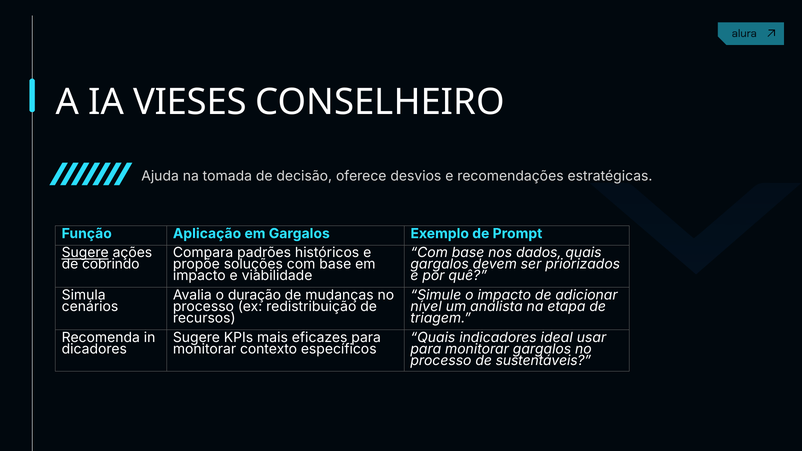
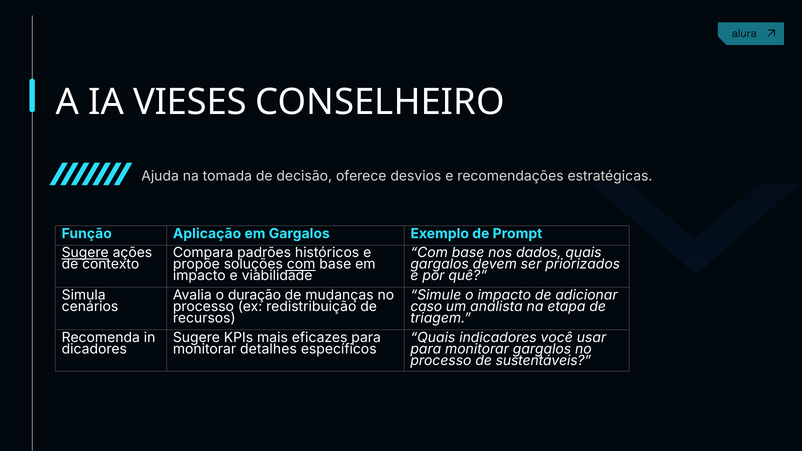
cobrindo: cobrindo -> contexto (111, 264)
com underline: none -> present (301, 264)
nível: nível -> caso (426, 307)
ideal: ideal -> você (557, 338)
contexto: contexto -> detalhes (268, 349)
